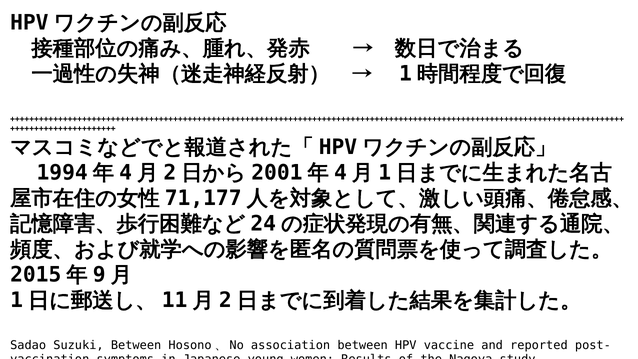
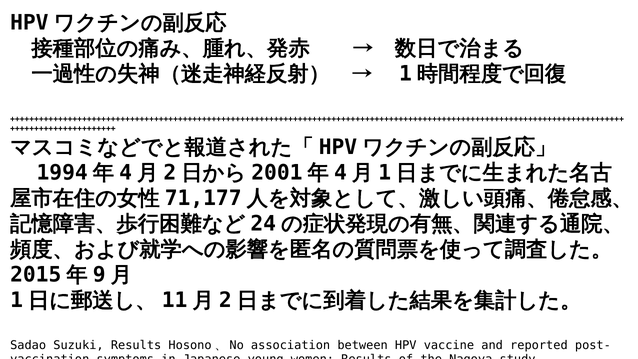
Suzuki Between: Between -> Results (136, 345)
